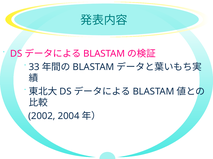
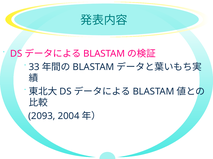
2002: 2002 -> 2093 (42, 116)
